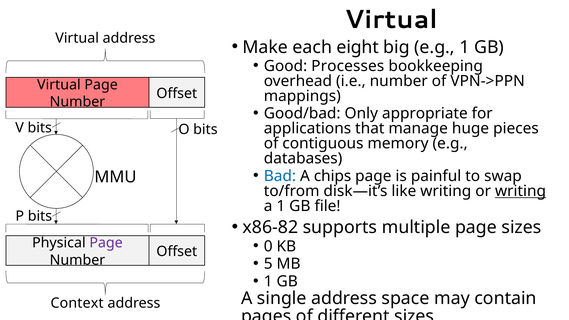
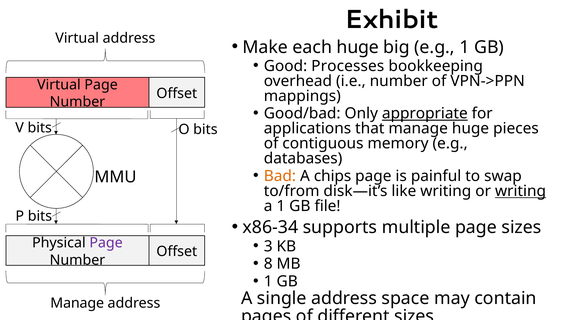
Virtual: Virtual -> Exhibit (391, 20)
each eight: eight -> huge (358, 47)
appropriate underline: none -> present (425, 114)
Bad colour: blue -> orange (280, 176)
x86-82: x86-82 -> x86-34 (270, 227)
0: 0 -> 3 (268, 246)
5: 5 -> 8 (268, 264)
Context: Context -> Manage (77, 303)
